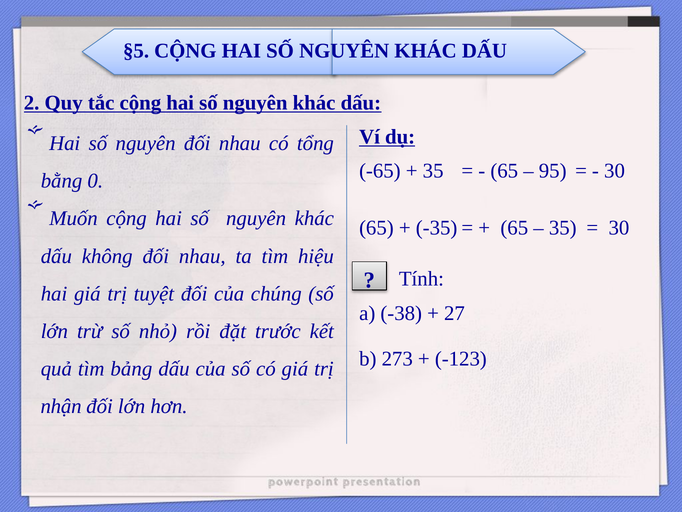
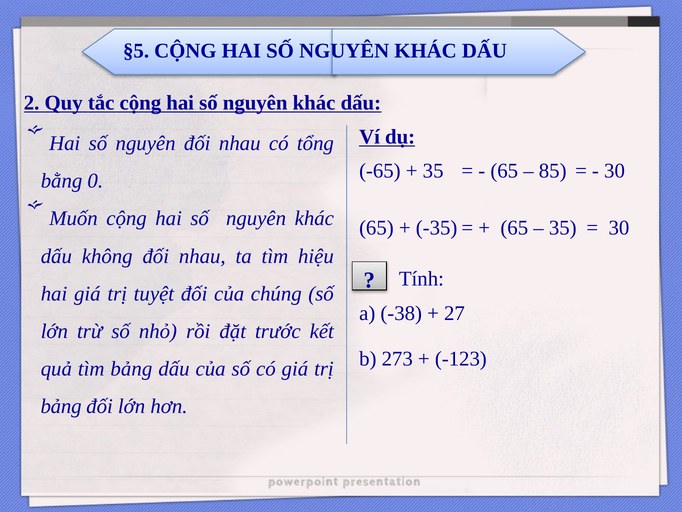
95: 95 -> 85 (553, 171)
nhận: nhận -> bảng (61, 406)
